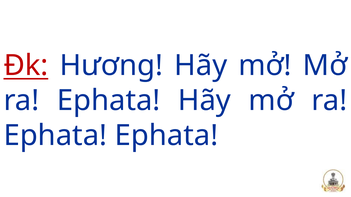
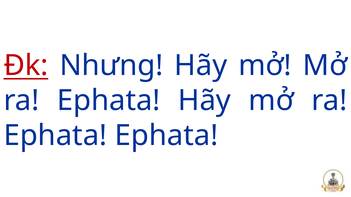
Hương: Hương -> Nhưng (111, 66)
